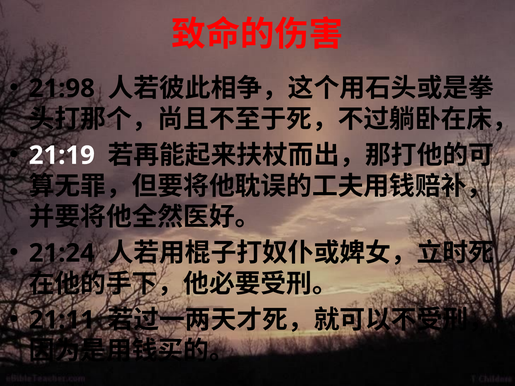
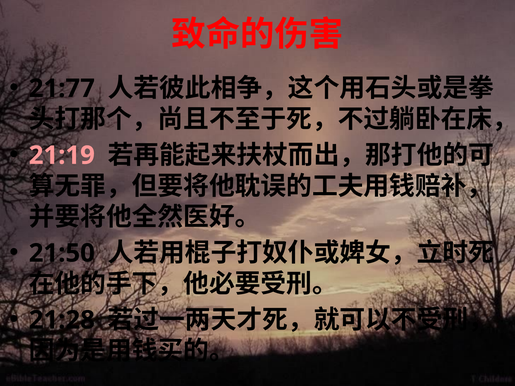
21:98: 21:98 -> 21:77 (62, 89)
21:19 colour: white -> pink (62, 155)
21:24: 21:24 -> 21:50 (62, 253)
21:11: 21:11 -> 21:28 (62, 320)
